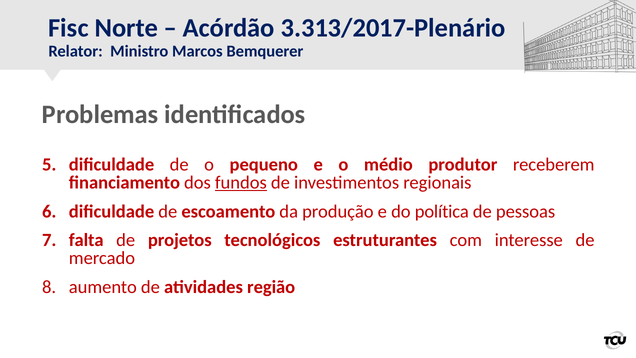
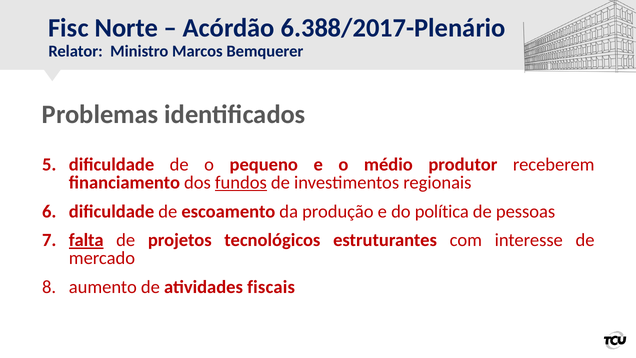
3.313/2017-Plenário: 3.313/2017-Plenário -> 6.388/2017-Plenário (393, 28)
falta underline: none -> present (86, 240)
região: região -> fiscais (271, 287)
